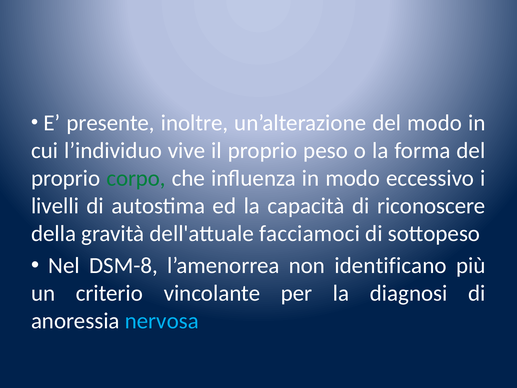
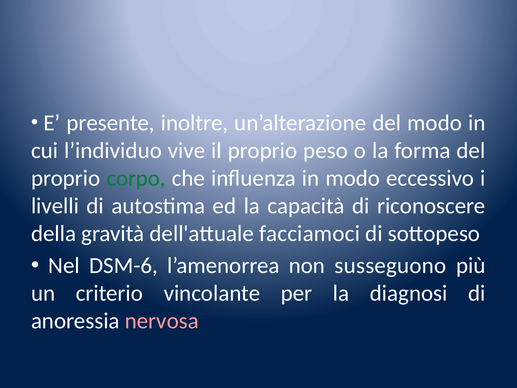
DSM-8: DSM-8 -> DSM-6 (123, 265)
identificano: identificano -> susseguono (390, 265)
nervosa colour: light blue -> pink (162, 321)
